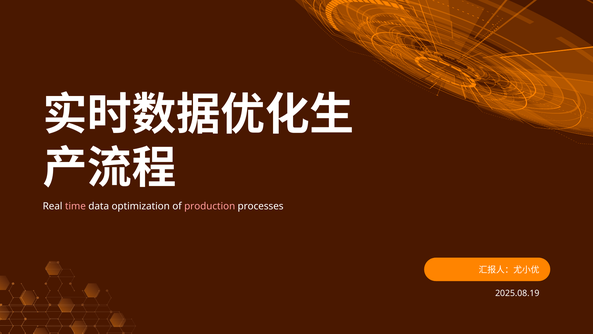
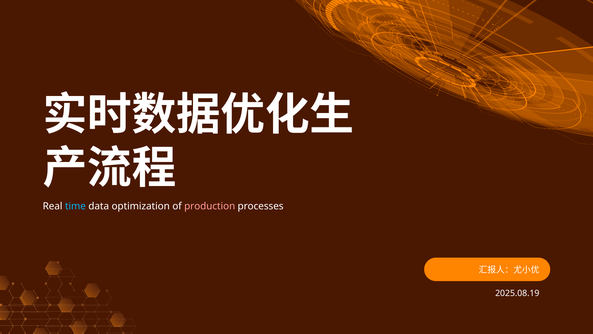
time colour: pink -> light blue (75, 206)
